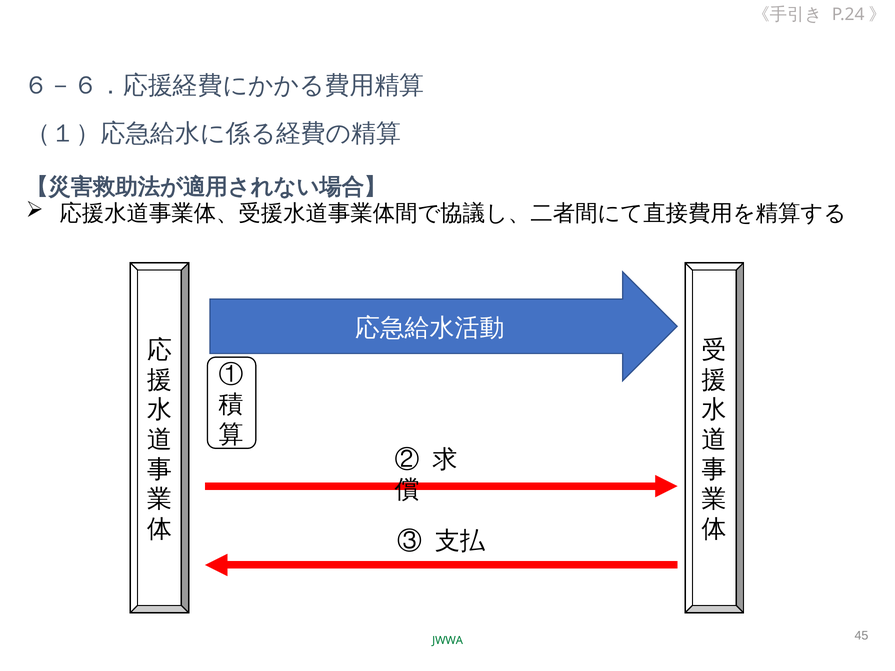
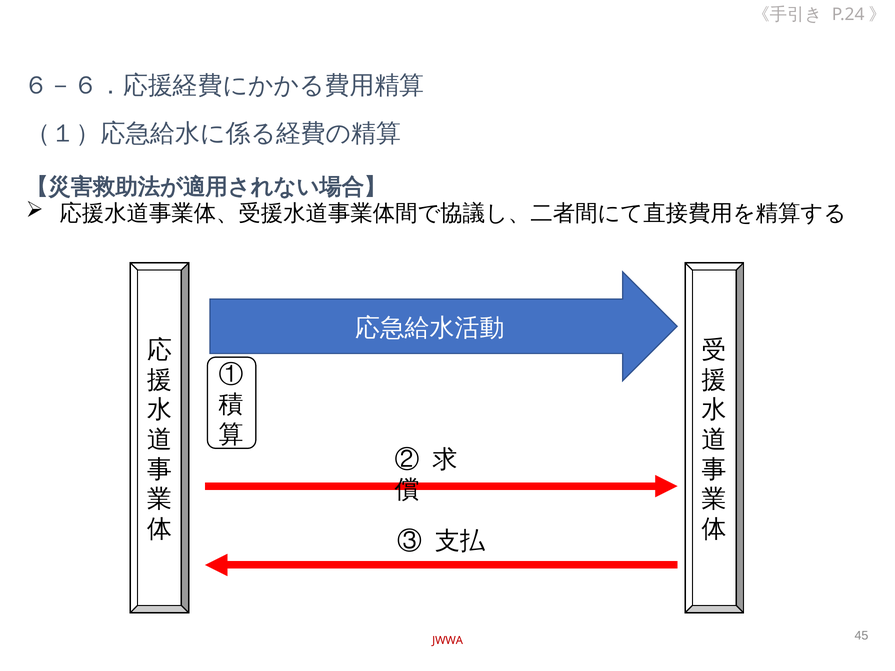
JWWA colour: green -> red (448, 641)
